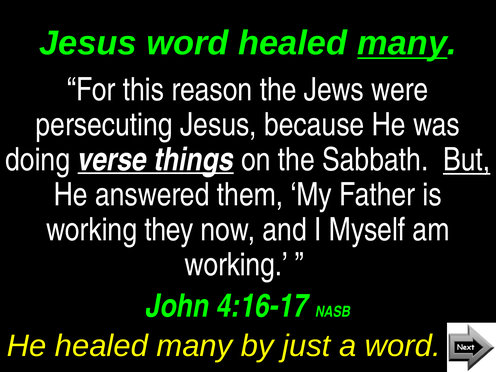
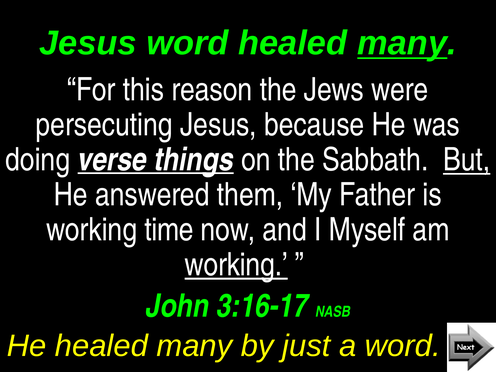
they: they -> time (169, 230)
working underline: none -> present (236, 265)
4:16-17: 4:16-17 -> 3:16-17 (262, 306)
